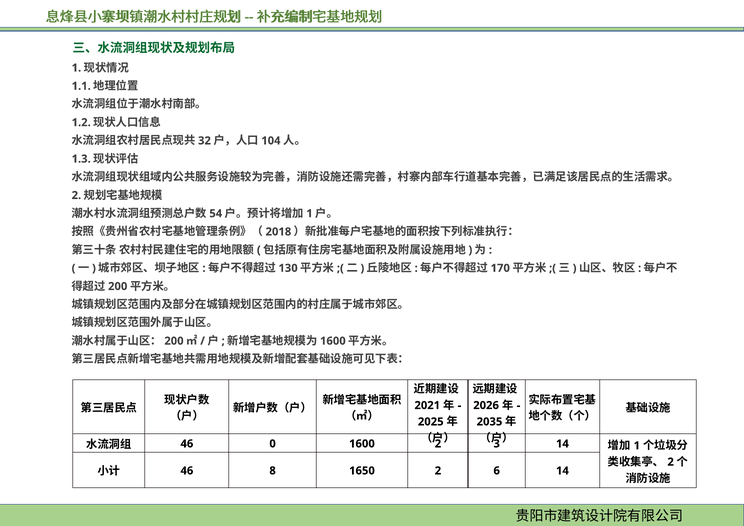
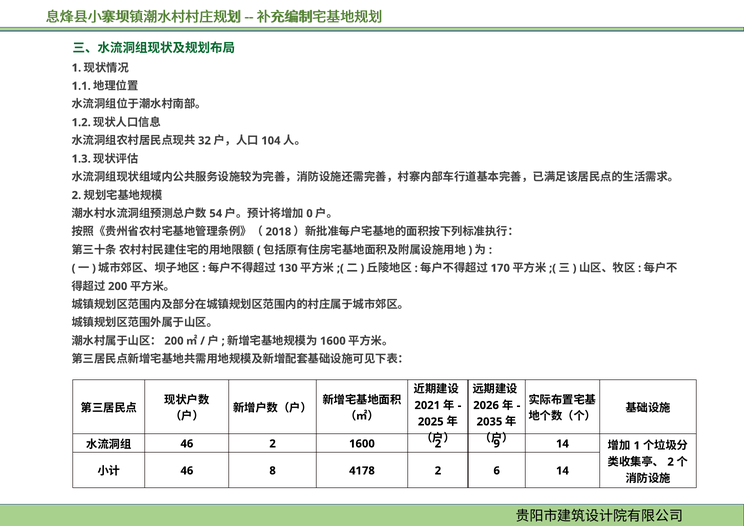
1: 1 -> 0 (309, 214)
46 0: 0 -> 2 (273, 444)
3: 3 -> 9 (497, 444)
1650: 1650 -> 4178 (362, 471)
